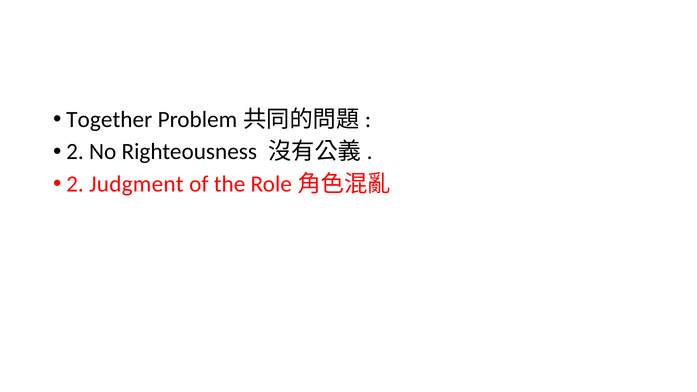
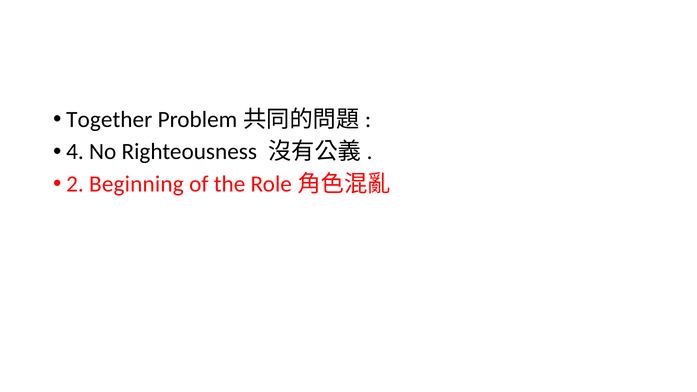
2: 2 -> 4 (75, 152)
Judgment: Judgment -> Beginning (136, 184)
